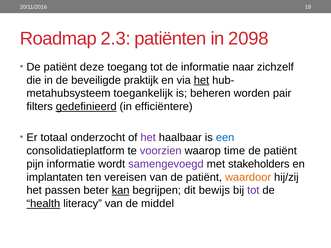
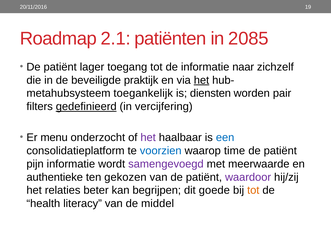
2.3: 2.3 -> 2.1 (116, 39)
2098: 2098 -> 2085 (248, 39)
deze: deze -> lager (92, 67)
beheren: beheren -> diensten (210, 93)
efficiëntere: efficiëntere -> vercijfering (164, 107)
totaal: totaal -> menu (54, 138)
voorzien colour: purple -> blue (161, 151)
stakeholders: stakeholders -> meerwaarde (259, 164)
implantaten: implantaten -> authentieke (55, 177)
vereisen: vereisen -> gekozen (125, 177)
waardoor colour: orange -> purple (248, 177)
passen: passen -> relaties (63, 191)
kan underline: present -> none (121, 191)
bewijs: bewijs -> goede (214, 191)
tot colour: purple -> orange (253, 191)
health underline: present -> none (43, 204)
